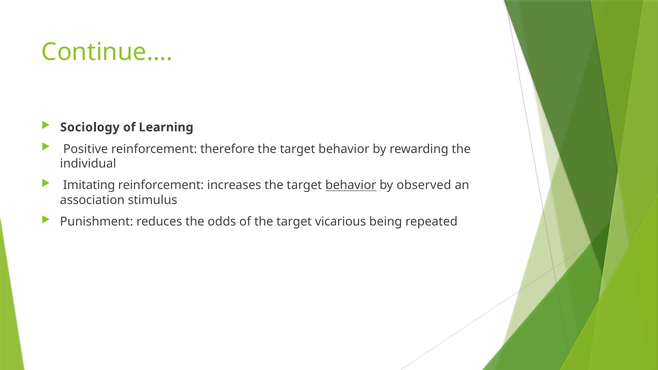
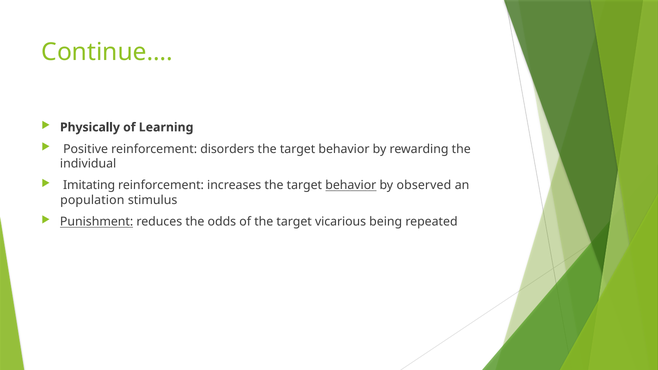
Sociology: Sociology -> Physically (90, 127)
therefore: therefore -> disorders (227, 149)
association: association -> population (92, 200)
Punishment underline: none -> present (97, 222)
